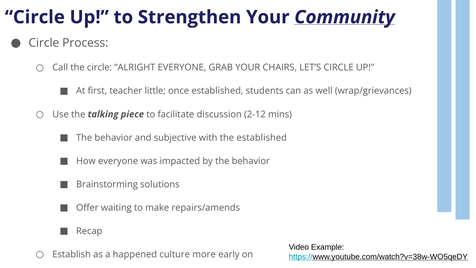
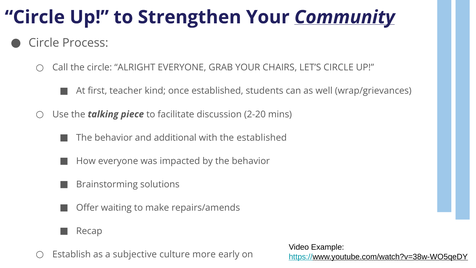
little: little -> kind (155, 91)
2-12: 2-12 -> 2-20 (255, 114)
subjective: subjective -> additional (175, 138)
happened: happened -> subjective (135, 254)
